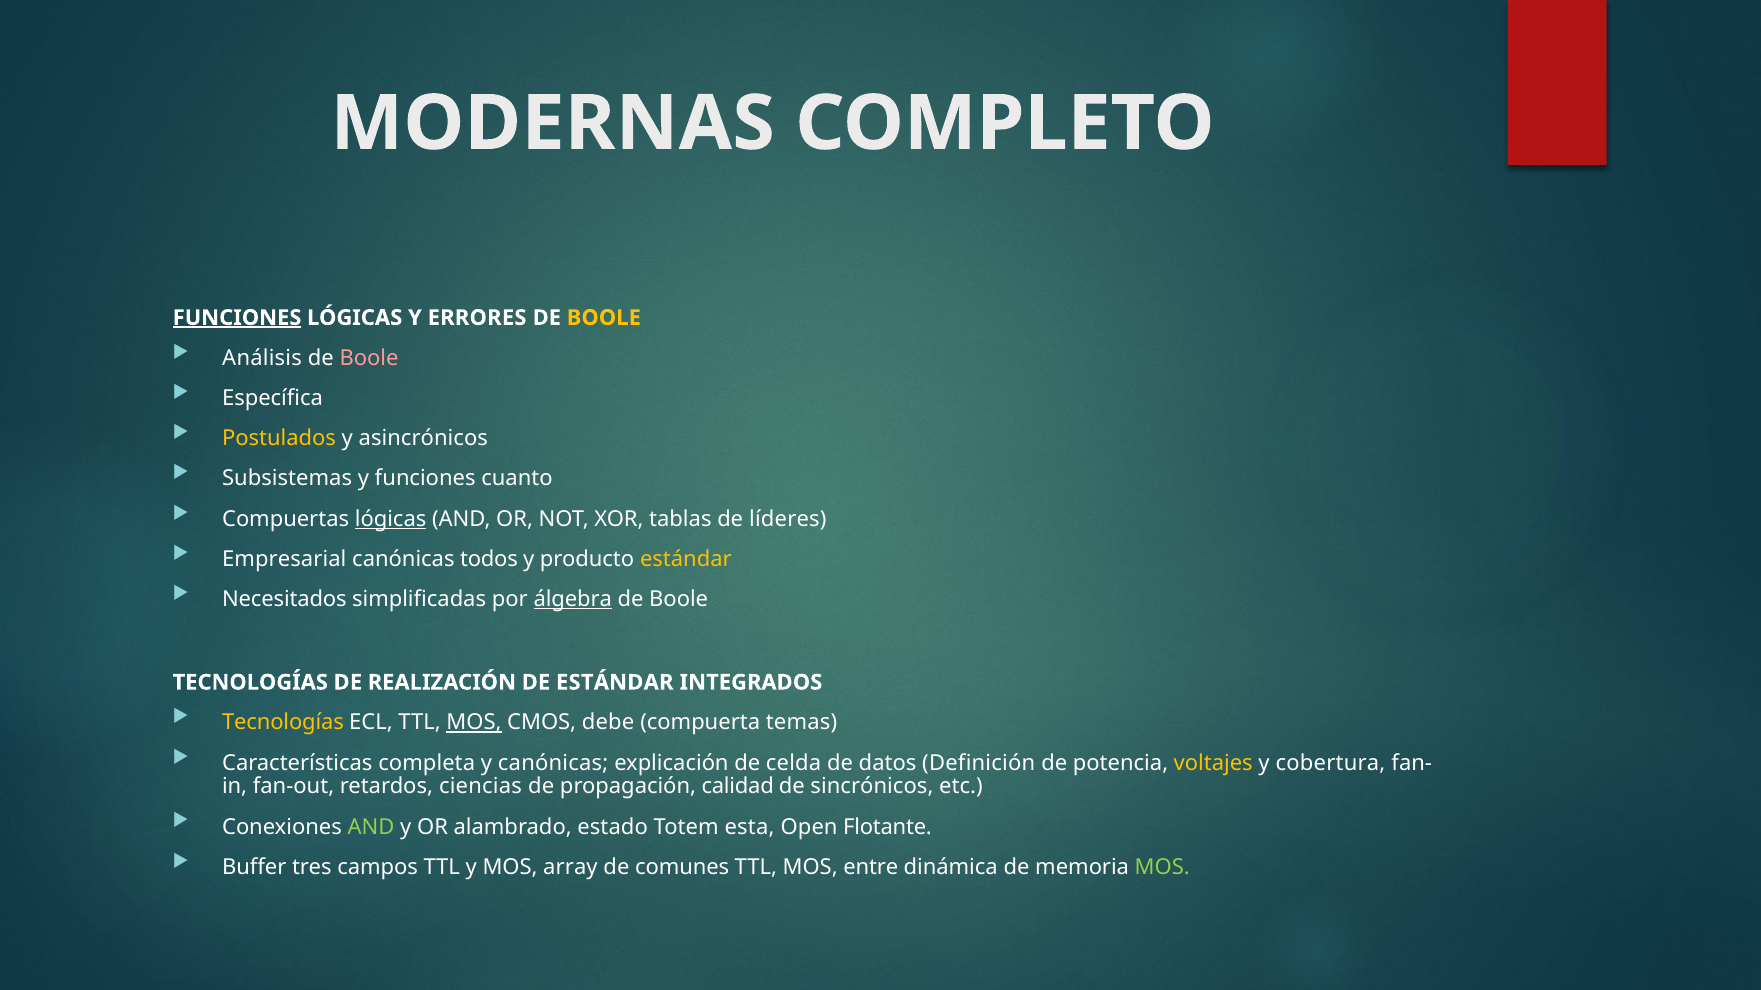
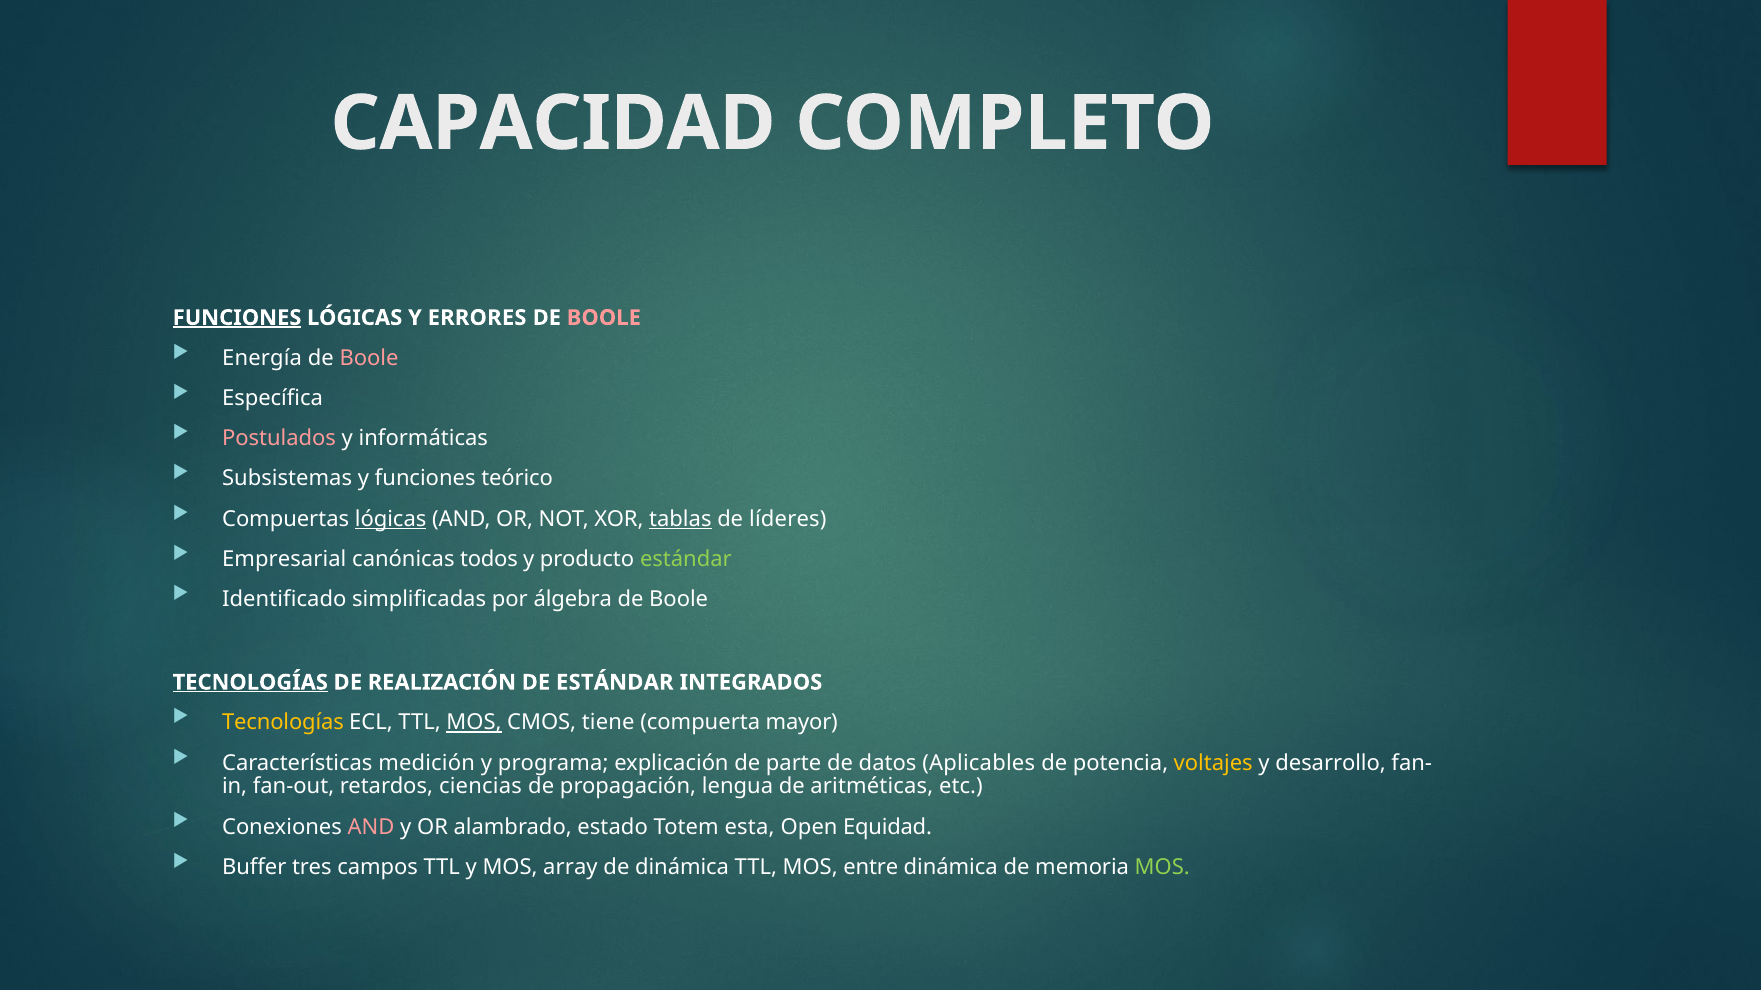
MODERNAS: MODERNAS -> CAPACIDAD (553, 124)
BOOLE colour: yellow -> pink (604, 318)
Análisis: Análisis -> Energía (262, 358)
Postulados colour: yellow -> pink (279, 439)
asincrónicos: asincrónicos -> informáticas (423, 439)
cuanto: cuanto -> teórico (517, 479)
tablas underline: none -> present (680, 519)
estándar colour: yellow -> light green (686, 559)
Necesitados: Necesitados -> Identificado (284, 600)
álgebra underline: present -> none (573, 600)
TECNOLOGÍAS underline: none -> present (250, 683)
debe: debe -> tiene (608, 723)
temas: temas -> mayor (802, 723)
completa: completa -> medición (427, 763)
y canónicas: canónicas -> programa (553, 763)
celda: celda -> parte (794, 763)
Definición: Definición -> Aplicables (979, 763)
cobertura: cobertura -> desarrollo (1331, 763)
calidad: calidad -> lengua (738, 787)
sincrónicos: sincrónicos -> aritméticas (872, 787)
AND colour: light green -> pink (371, 827)
Flotante: Flotante -> Equidad (888, 827)
de comunes: comunes -> dinámica (682, 867)
